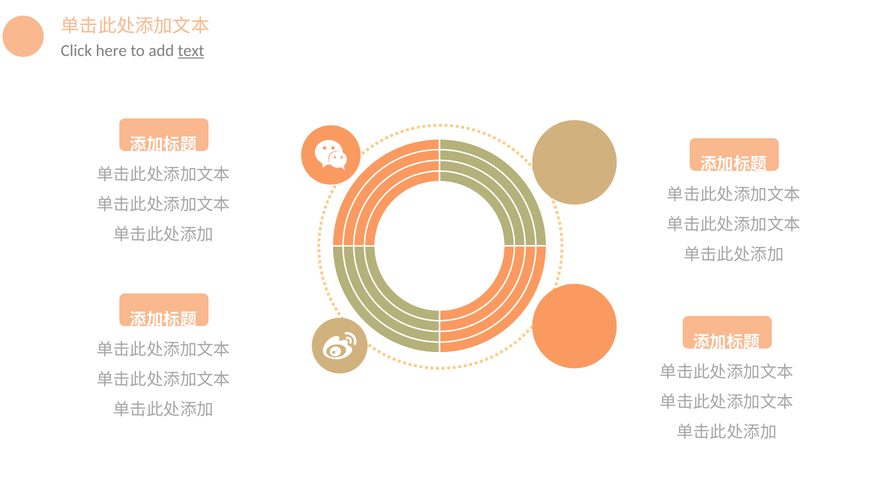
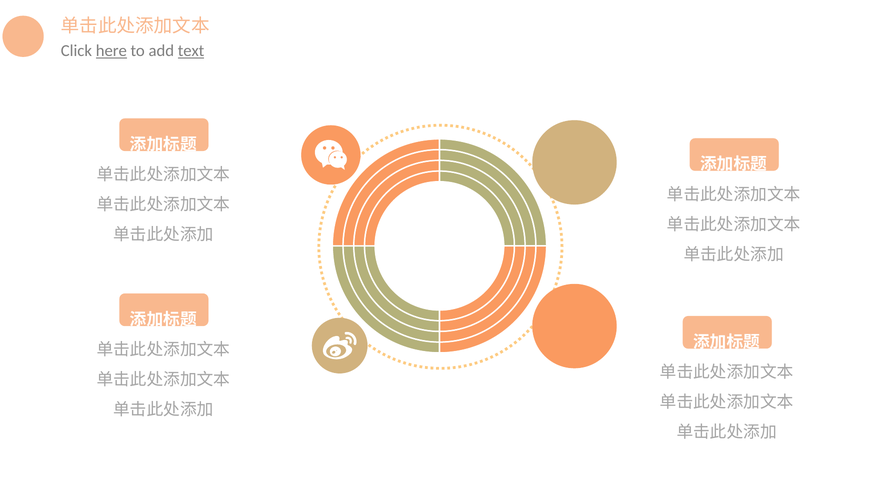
here underline: none -> present (111, 51)
